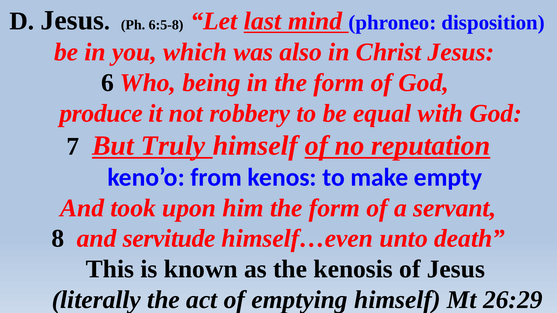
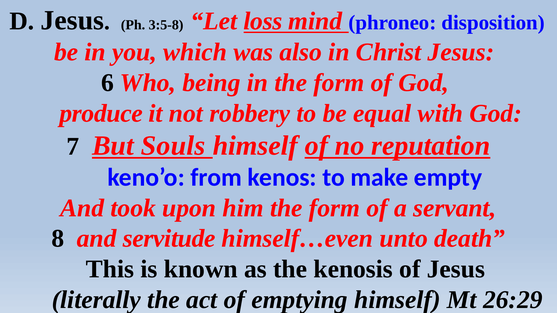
6:5-8: 6:5-8 -> 3:5-8 (166, 25)
last: last -> loss (263, 21)
Truly: Truly -> Souls (173, 146)
